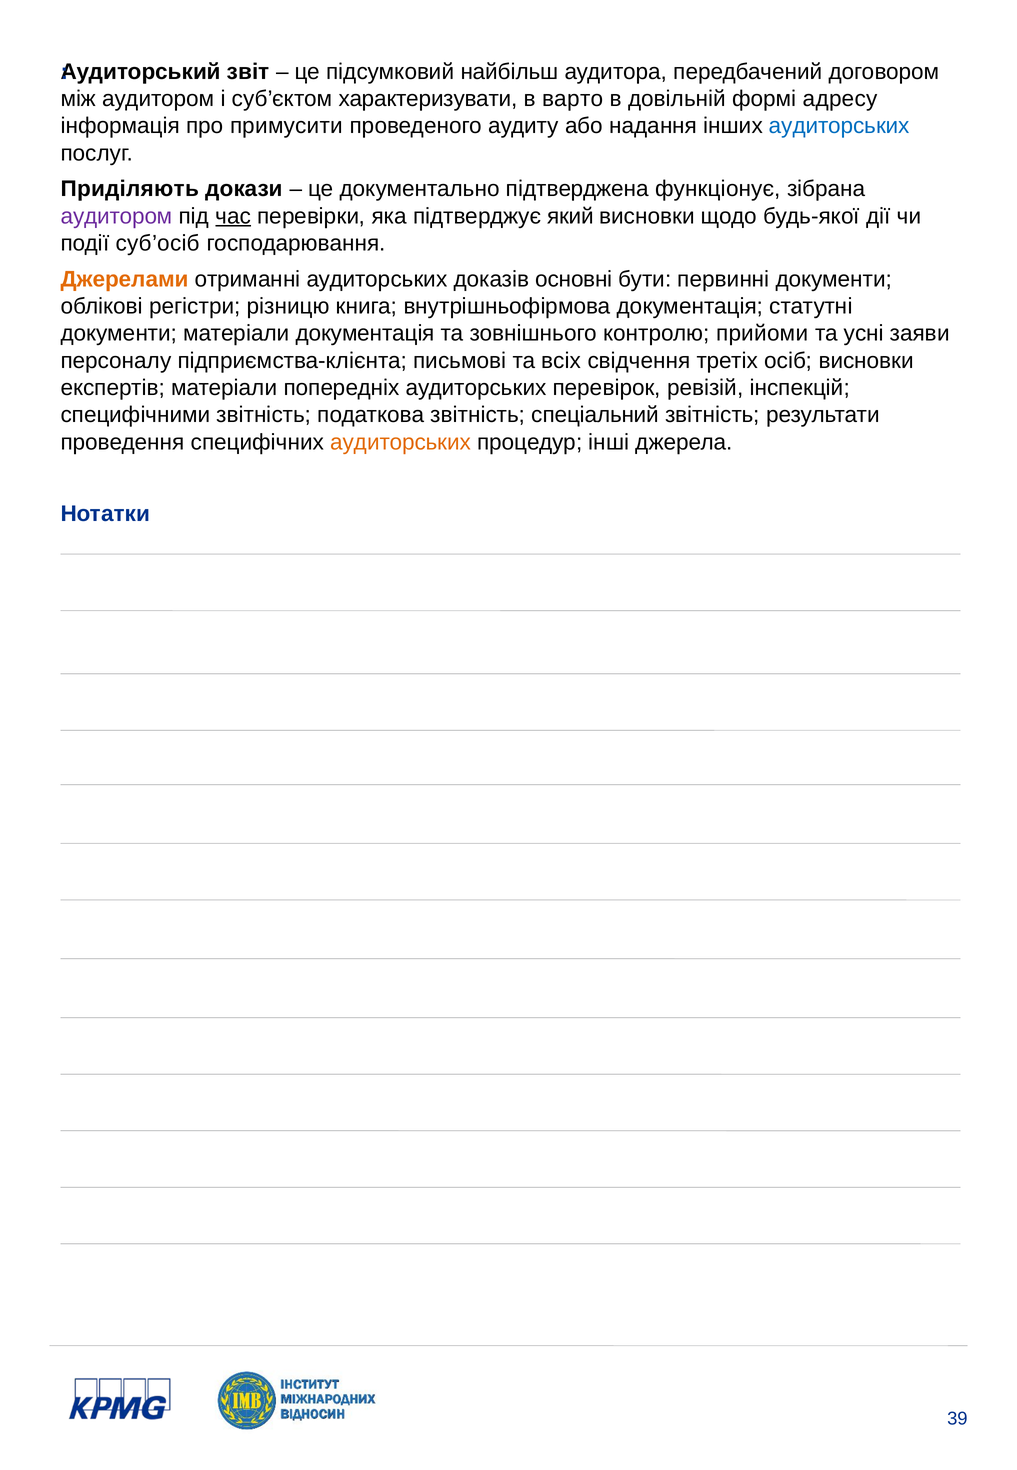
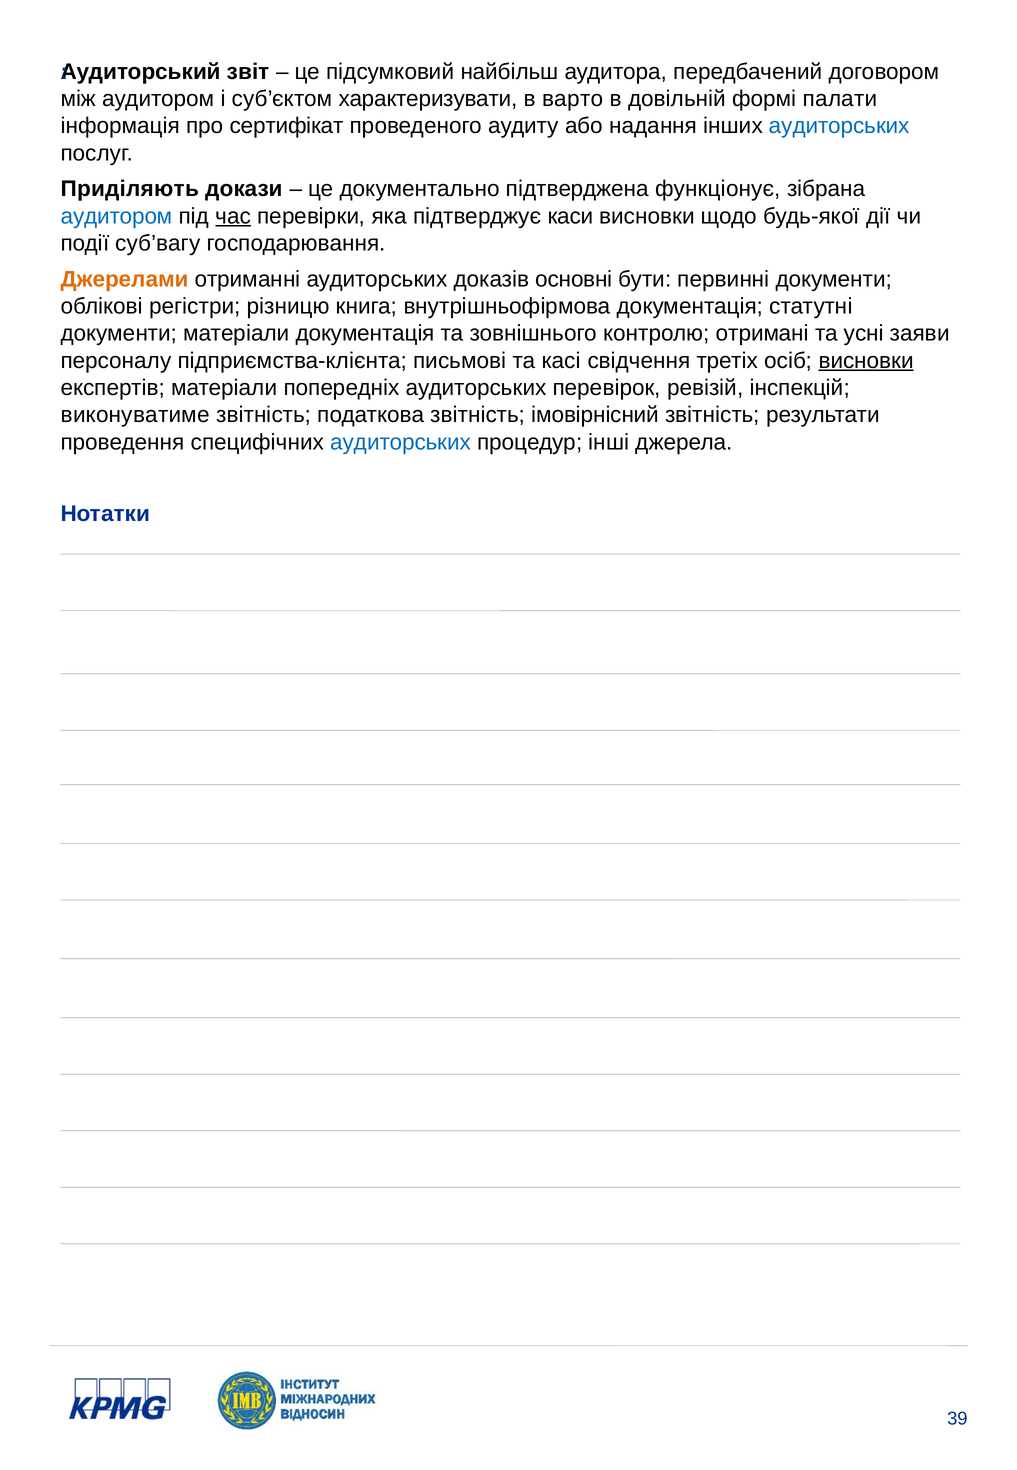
адресу: адресу -> палати (840, 99)
примусити: примусити -> сертифікат (287, 126)
аудитором colour: purple -> blue (117, 216)
який: який -> каси (570, 216)
суб’осіб: суб’осіб -> суб’вагу (158, 243)
прийоми: прийоми -> отримані (762, 333)
всіх: всіх -> касі (561, 360)
висновки underline: none -> present (866, 360)
специфічними: специфічними -> виконуватиме (135, 415)
спеціальний: спеціальний -> імовірнісний (595, 415)
аудиторських colour: orange -> blue (401, 442)
